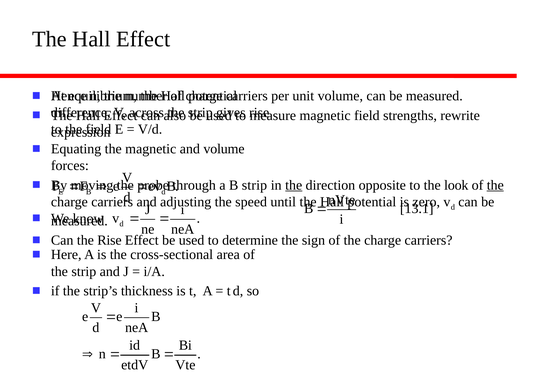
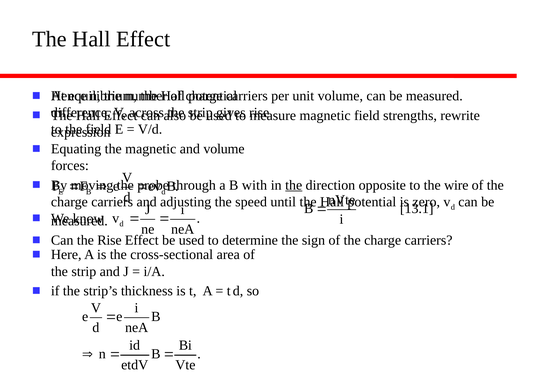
B strip: strip -> with (254, 185)
look: look -> wire (456, 185)
the underline: present -> none (495, 185)
